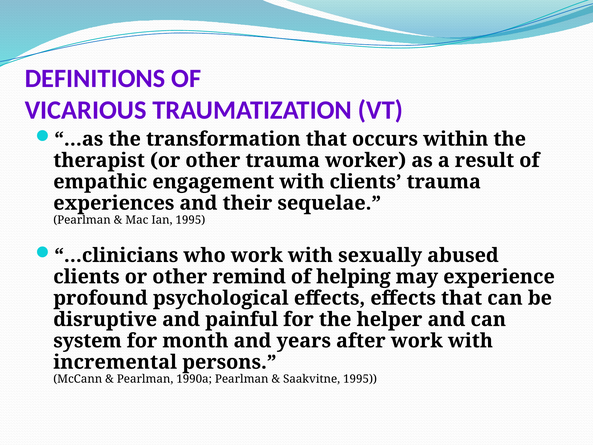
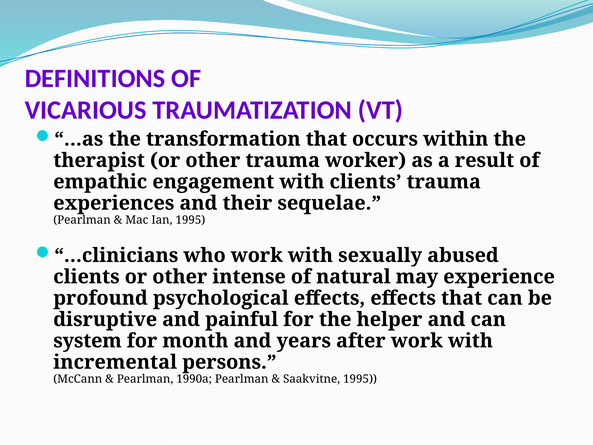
remind: remind -> intense (249, 277)
helping: helping -> natural (353, 277)
